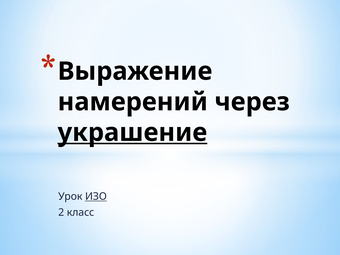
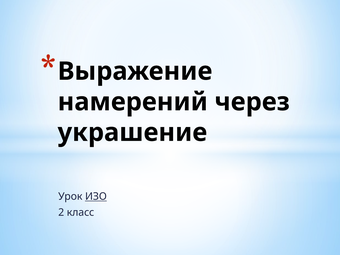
украшение underline: present -> none (132, 133)
